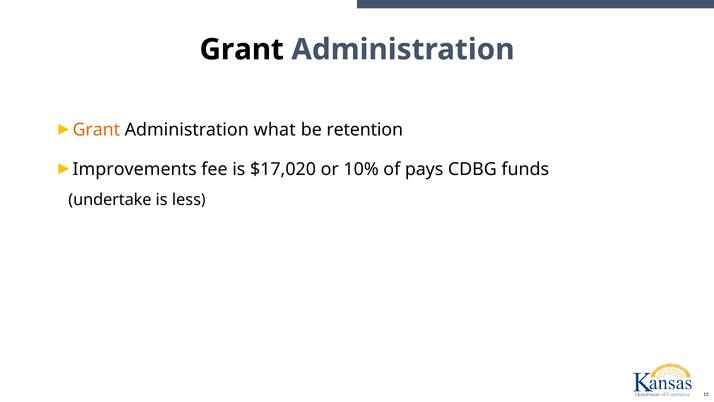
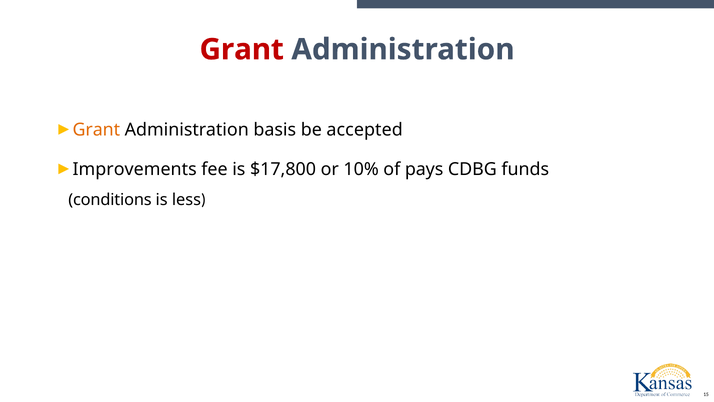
Grant colour: black -> red (242, 49)
what: what -> basis (275, 130)
retention: retention -> accepted (365, 130)
$17,020: $17,020 -> $17,800 (283, 169)
undertake: undertake -> conditions (110, 200)
